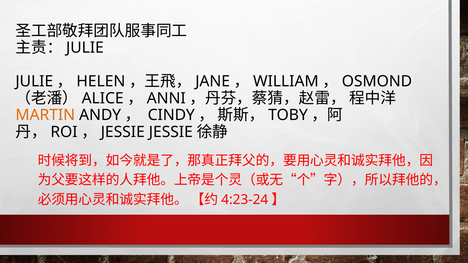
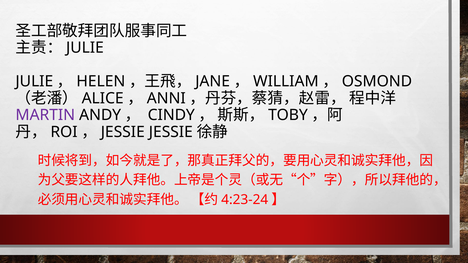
MARTIN colour: orange -> purple (45, 115)
